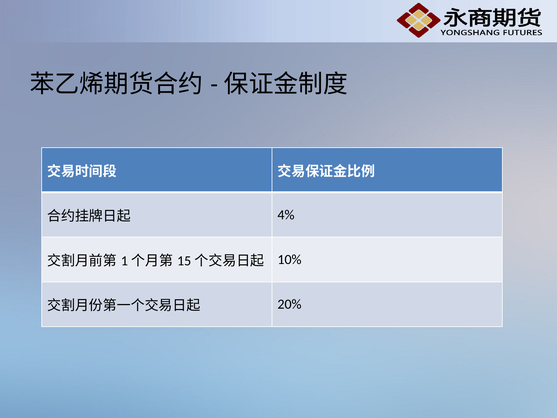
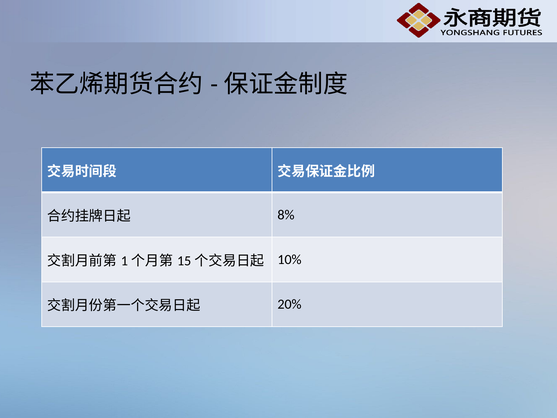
4%: 4% -> 8% (286, 215)
